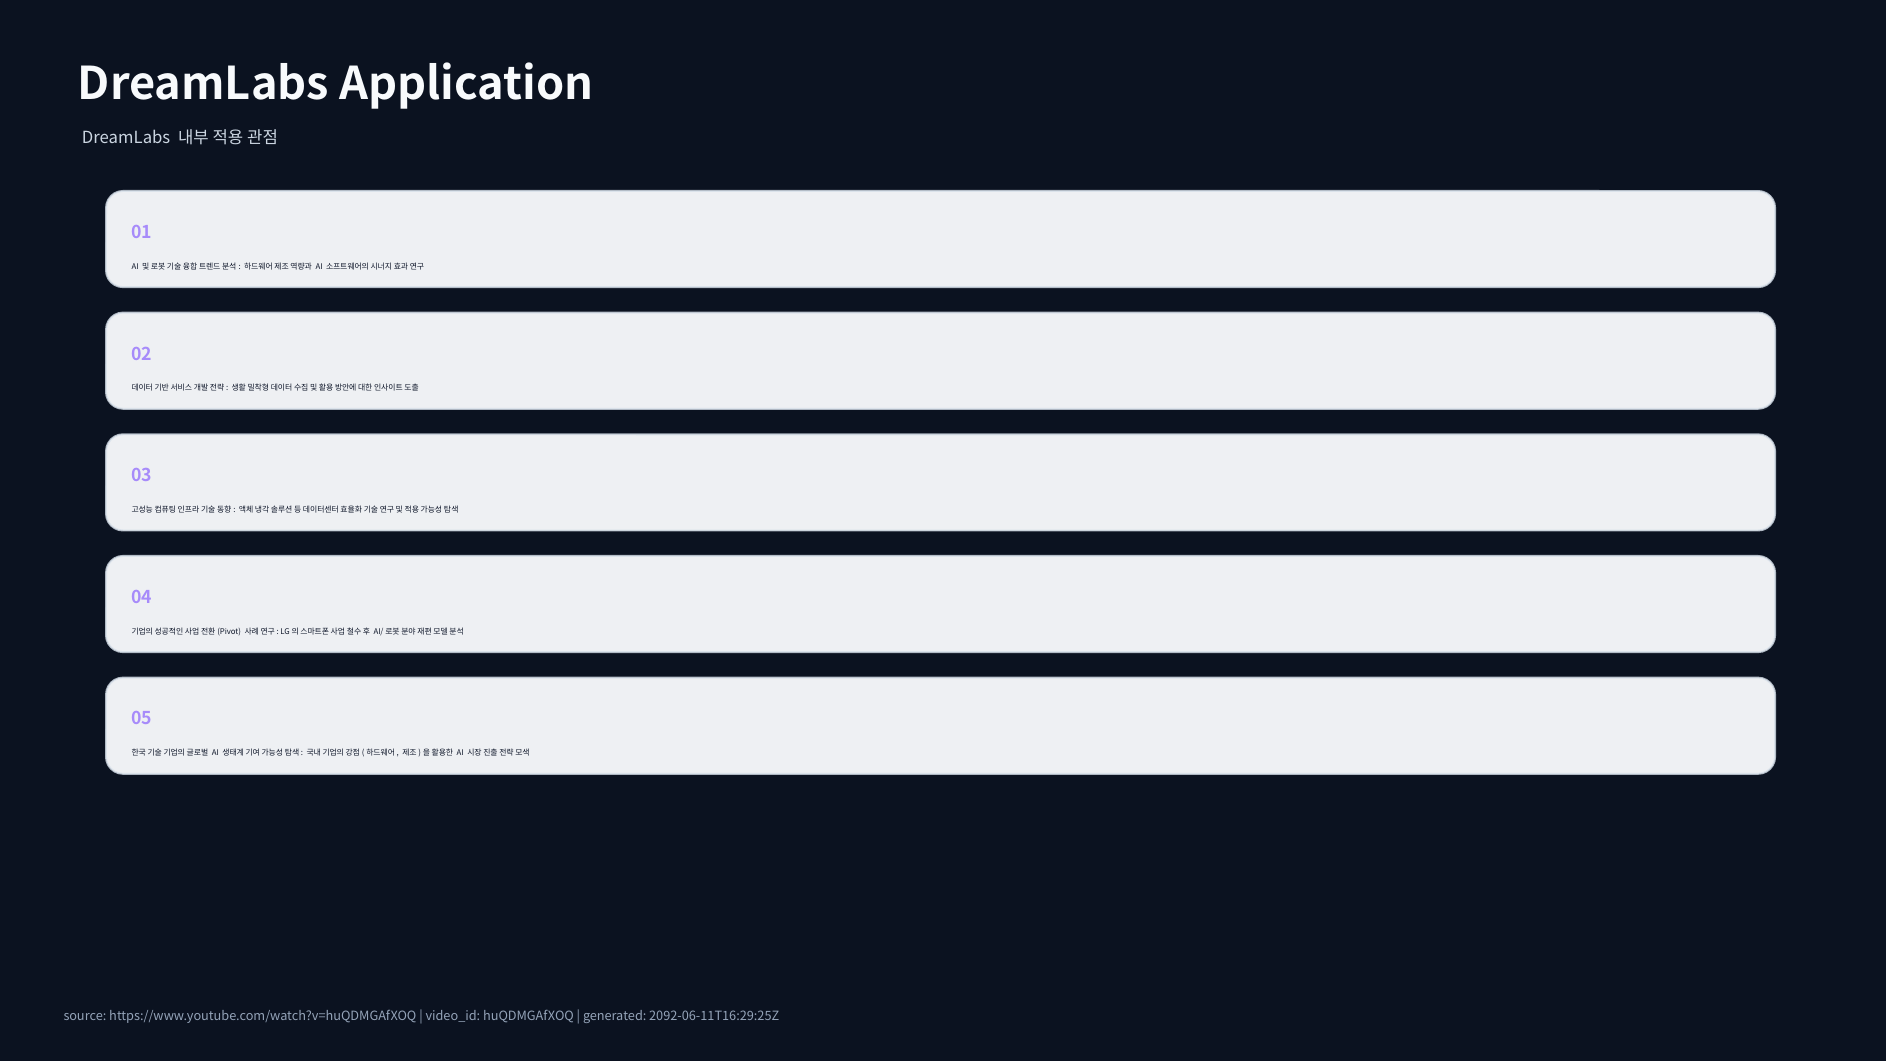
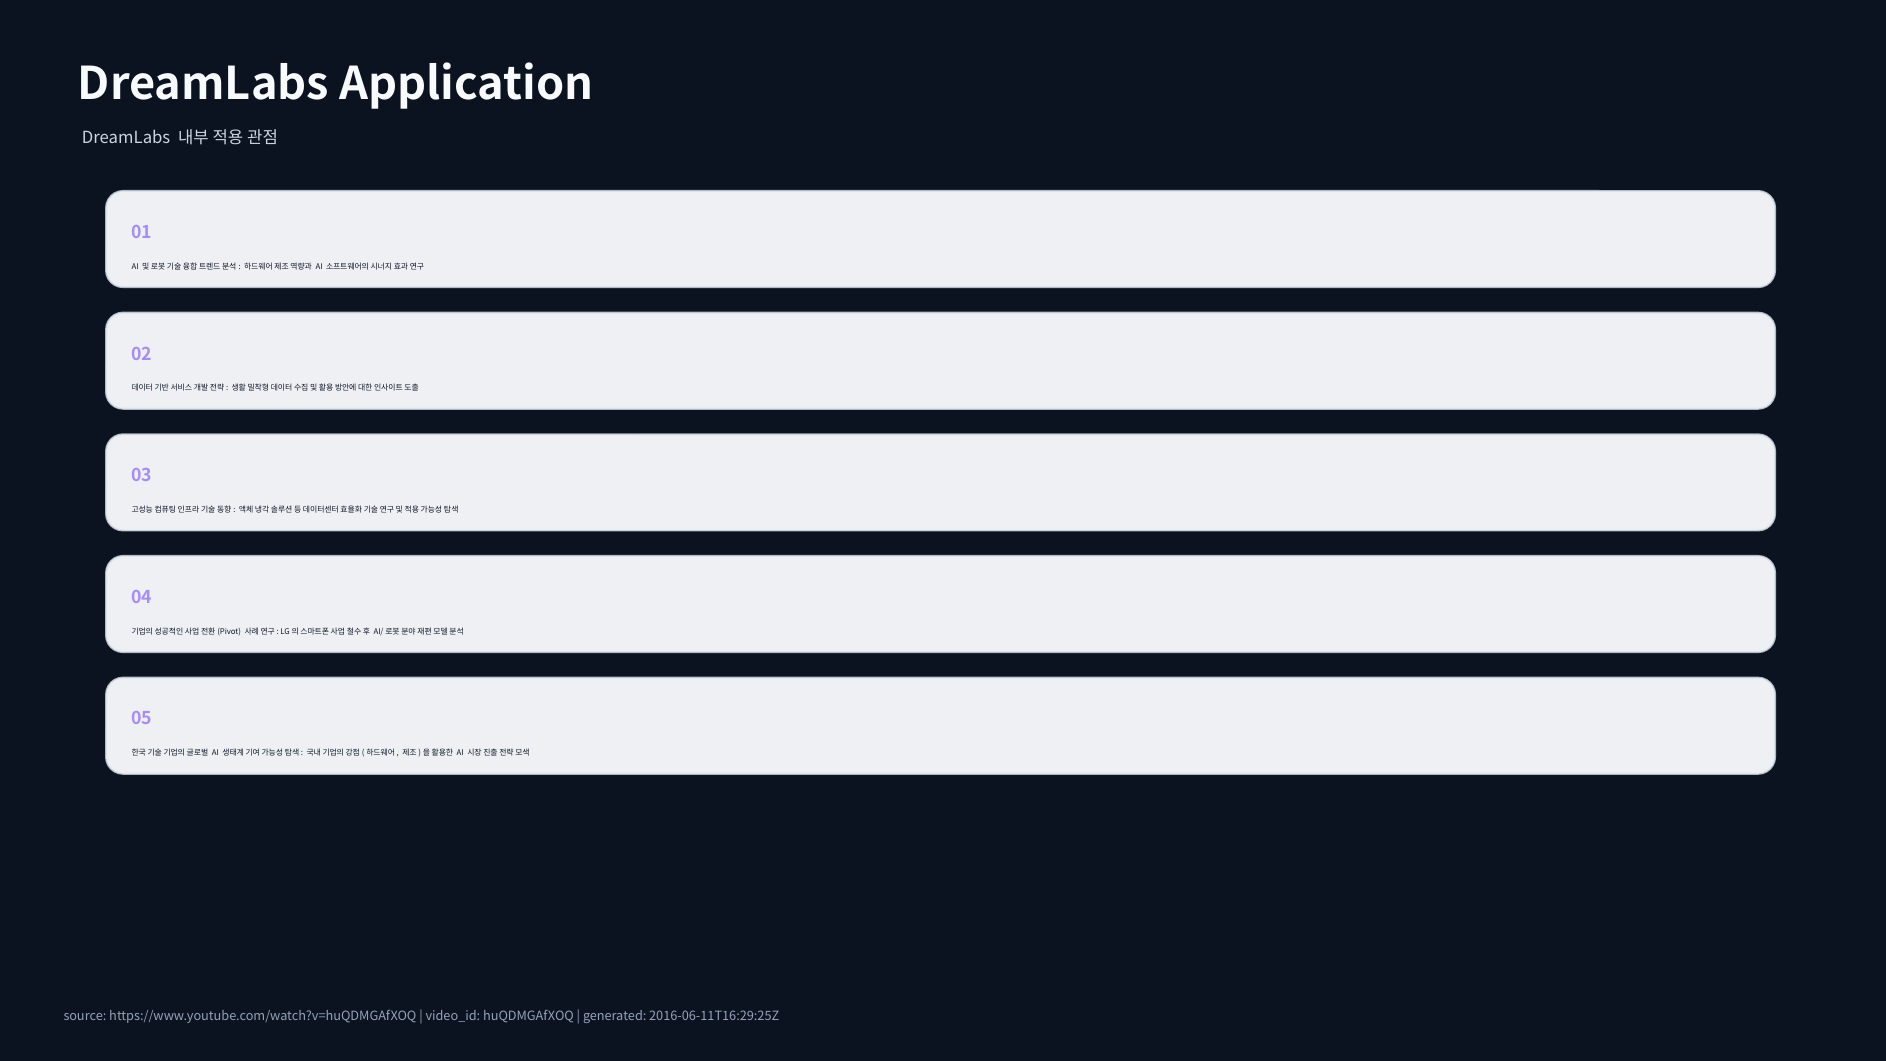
2092-06-11T16:29:25Z: 2092-06-11T16:29:25Z -> 2016-06-11T16:29:25Z (714, 1016)
